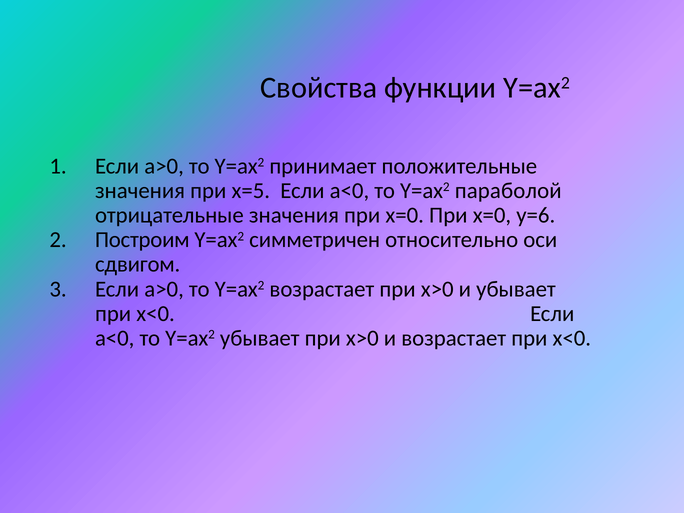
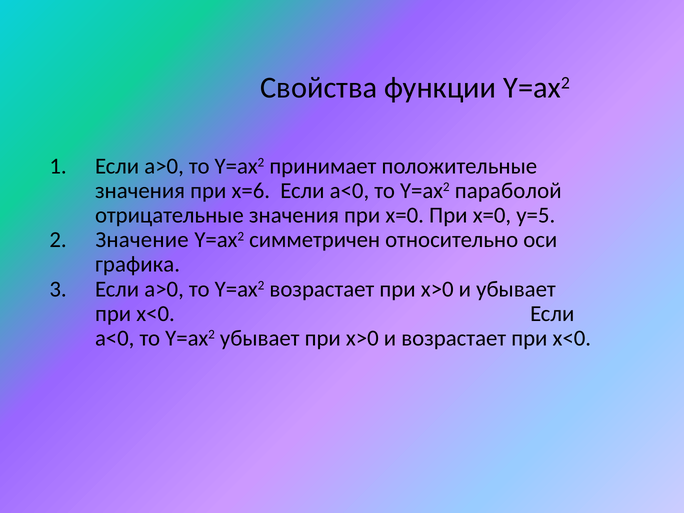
х=5: х=5 -> х=6 (251, 191)
у=6: у=6 -> у=5 (536, 215)
Построим: Построим -> Значение (142, 240)
сдвигом: сдвигом -> графика (138, 264)
